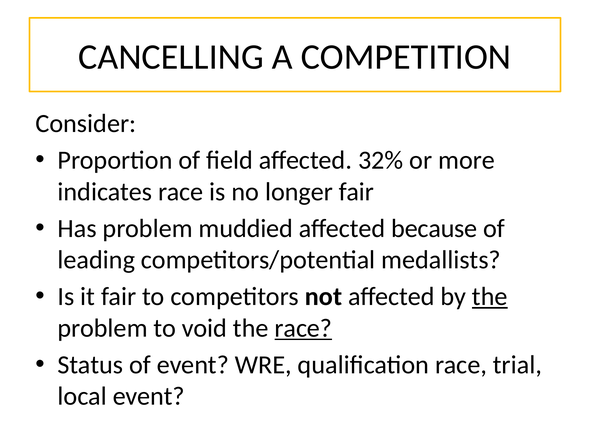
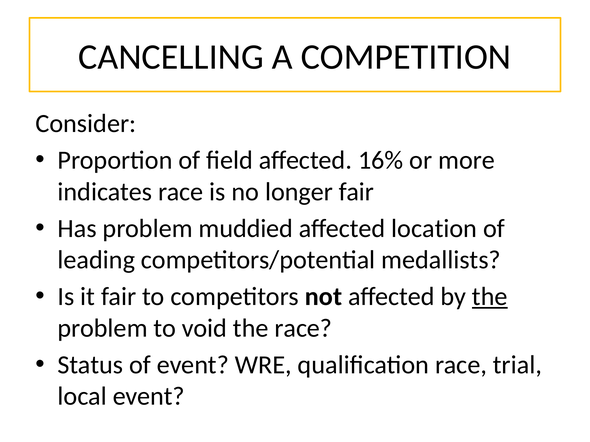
32%: 32% -> 16% (381, 161)
because: because -> location (434, 229)
race underline: present -> none (303, 329)
